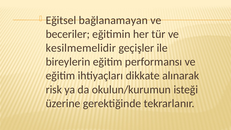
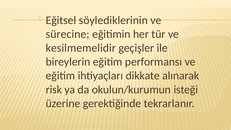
bağlanamayan: bağlanamayan -> söylediklerinin (113, 20)
beceriler: beceriler -> sürecine (68, 34)
